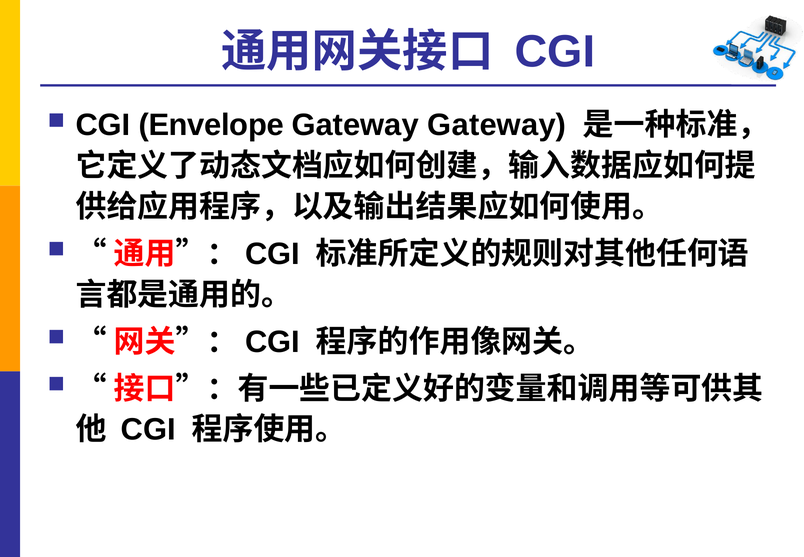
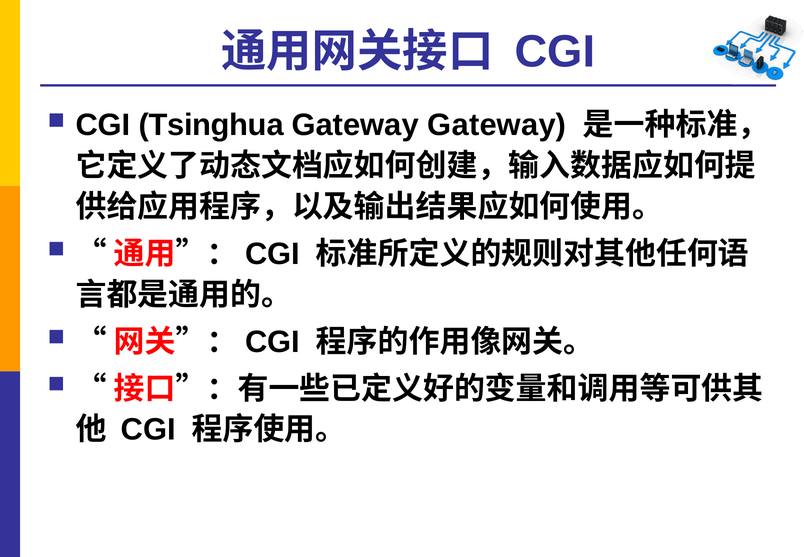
Envelope: Envelope -> Tsinghua (211, 125)
